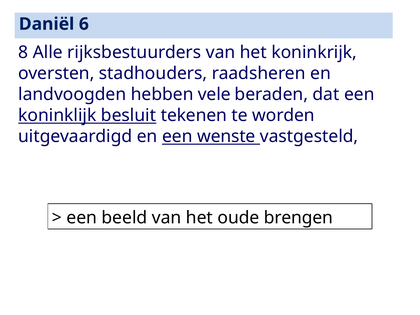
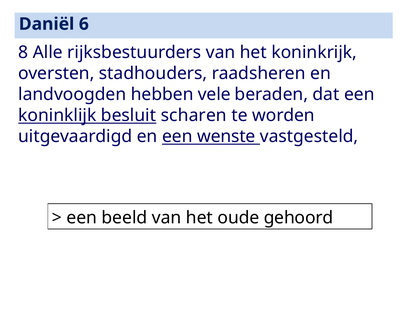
tekenen: tekenen -> scharen (194, 115)
brengen: brengen -> gehoord (298, 218)
